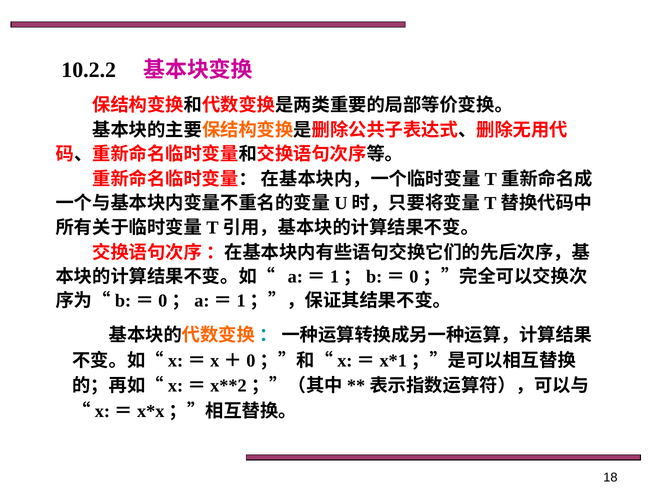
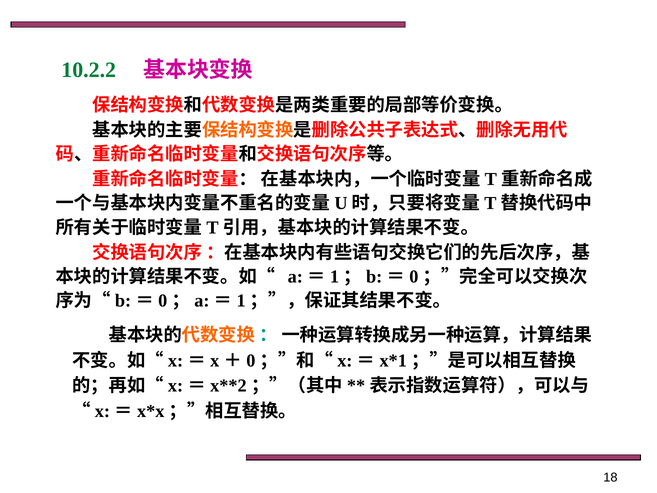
10.2.2 colour: black -> green (89, 70)
